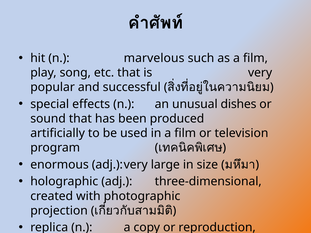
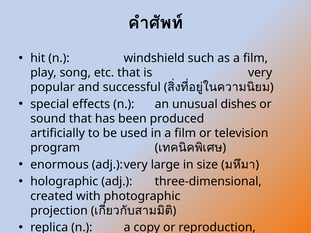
marvelous: marvelous -> windshield (154, 58)
